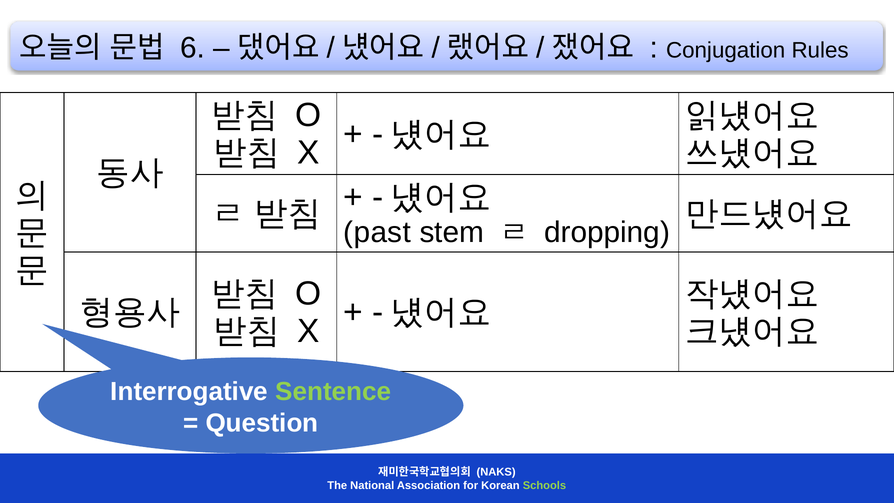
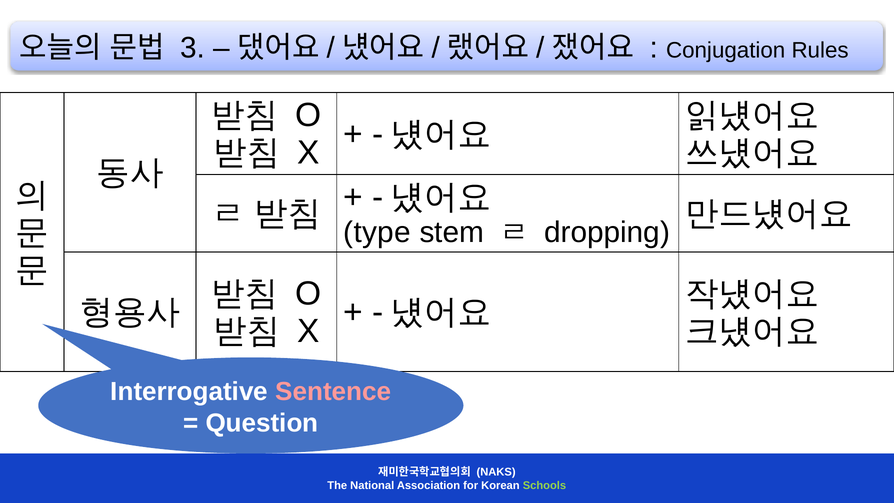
6: 6 -> 3 (193, 48)
past: past -> type (377, 232)
Sentence colour: light green -> pink (333, 391)
